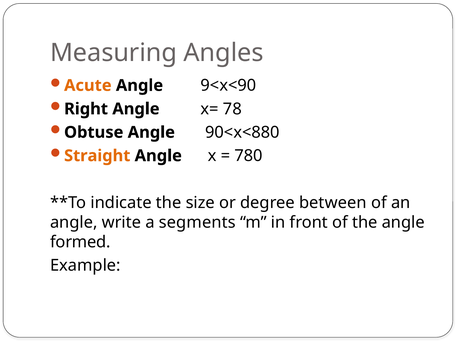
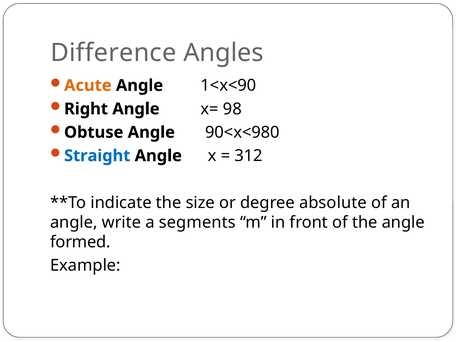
Measuring: Measuring -> Difference (113, 53)
9<x<90: 9<x<90 -> 1<x<90 (228, 85)
78: 78 -> 98 (232, 109)
90<x<880: 90<x<880 -> 90<x<980 (242, 132)
Straight colour: orange -> blue (97, 156)
780: 780 -> 312 (249, 156)
between: between -> absolute (333, 203)
